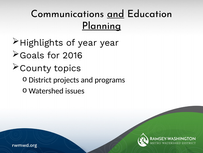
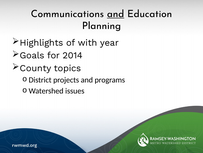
Planning underline: present -> none (101, 26)
of year: year -> with (88, 43)
2016: 2016 -> 2014 (73, 55)
